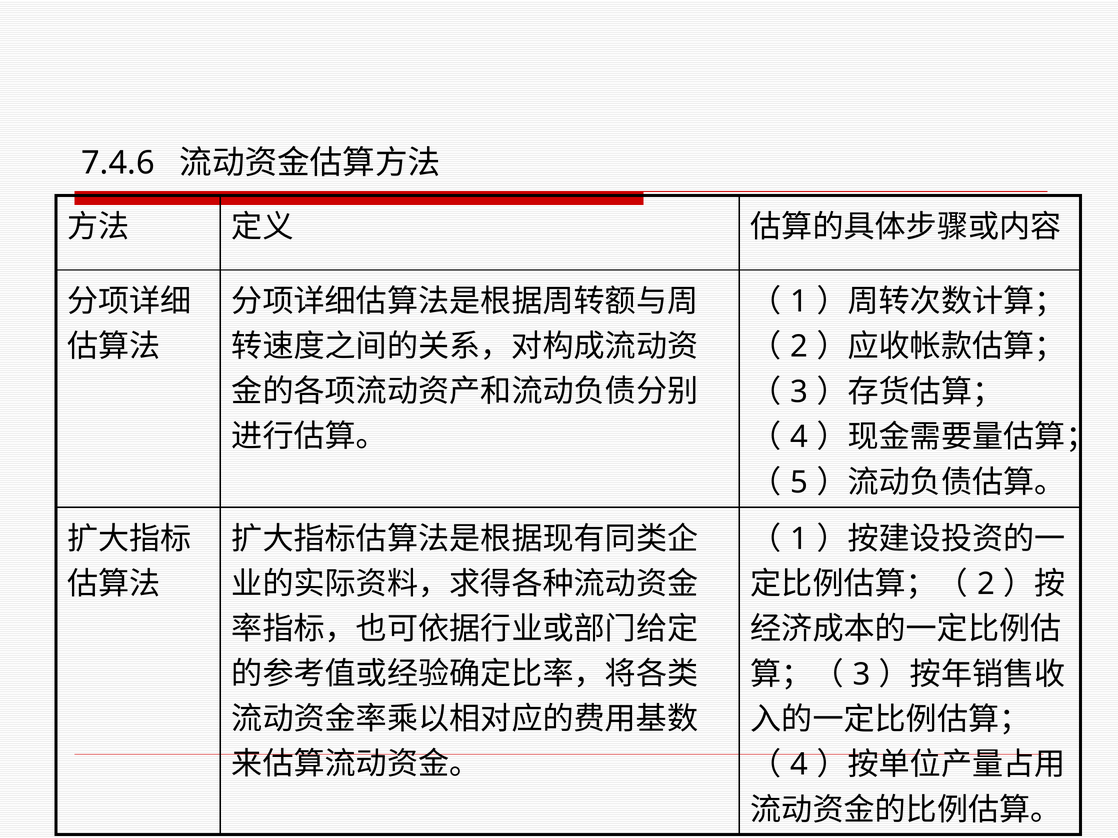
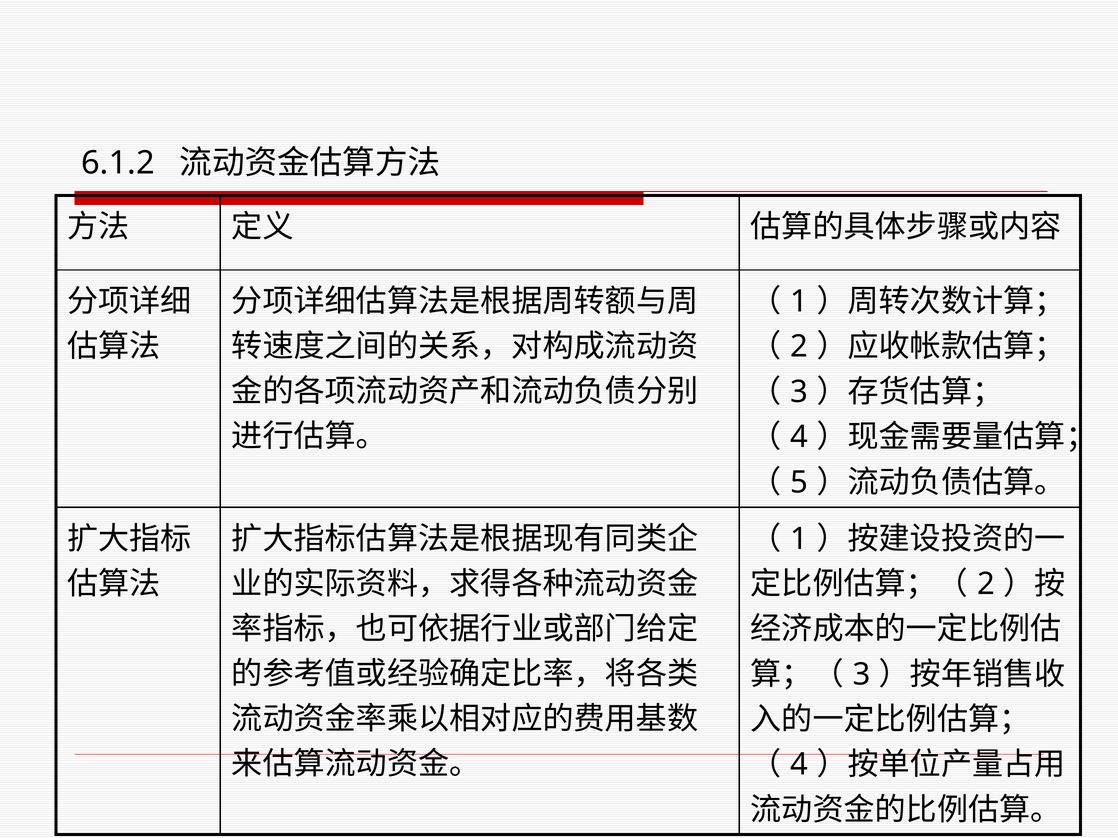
7.4.6: 7.4.6 -> 6.1.2 (118, 163)
